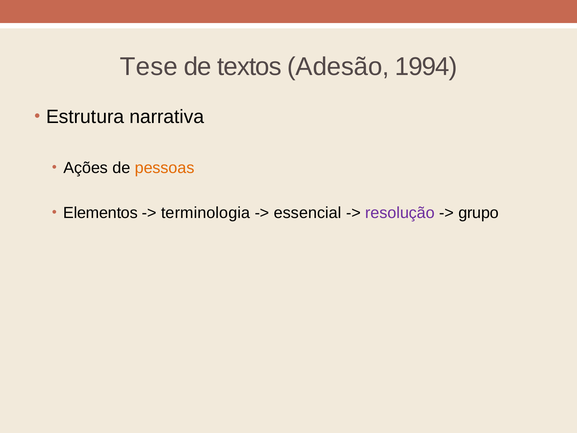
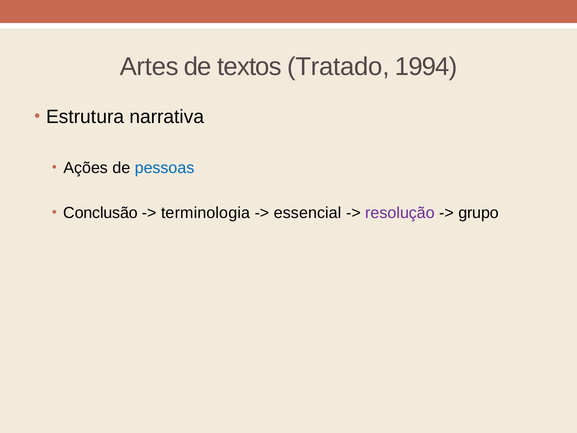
Tese: Tese -> Artes (149, 67)
Adesão: Adesão -> Tratado (338, 67)
pessoas colour: orange -> blue (165, 168)
Elementos: Elementos -> Conclusão (101, 213)
